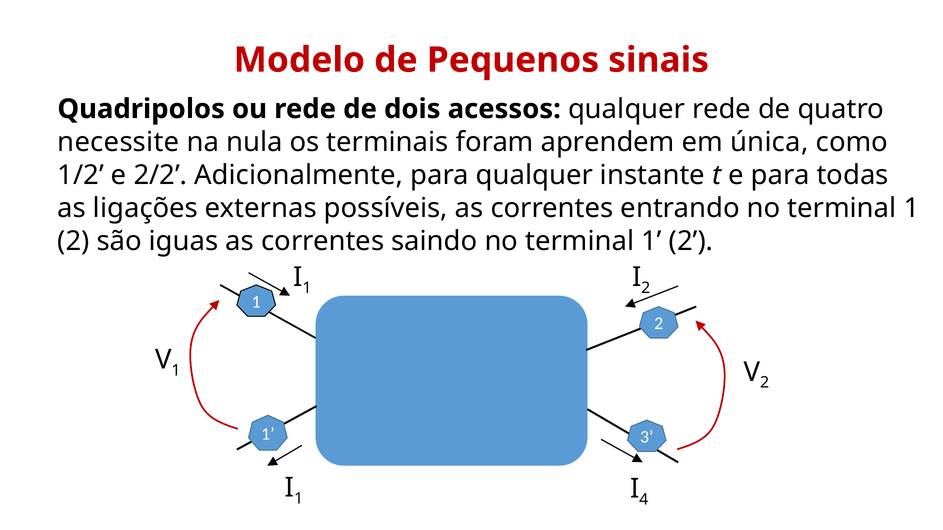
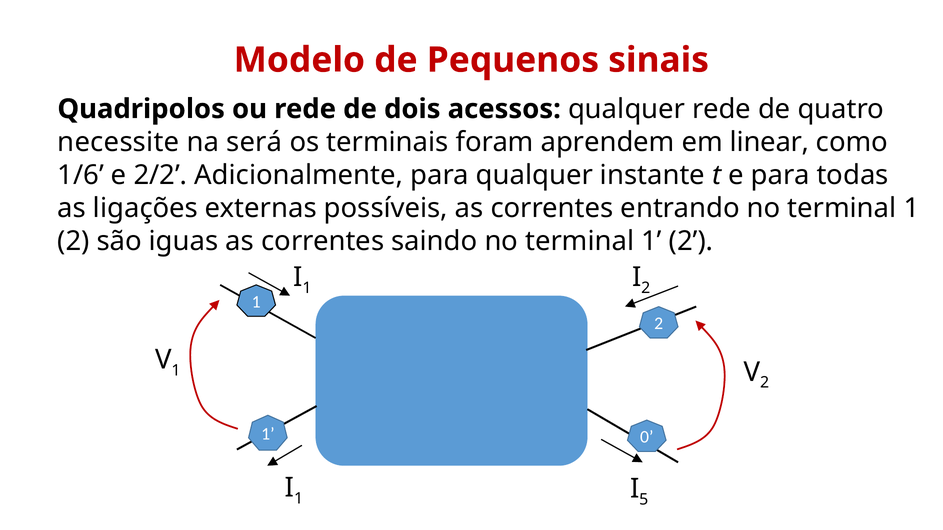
nula: nula -> será (254, 142)
única: única -> linear (770, 142)
1/2: 1/2 -> 1/6 (81, 175)
3: 3 -> 0 (647, 437)
4: 4 -> 5 (644, 500)
